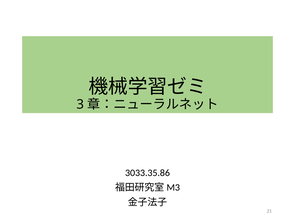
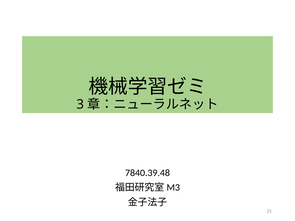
3033.35.86: 3033.35.86 -> 7840.39.48 (147, 173)
